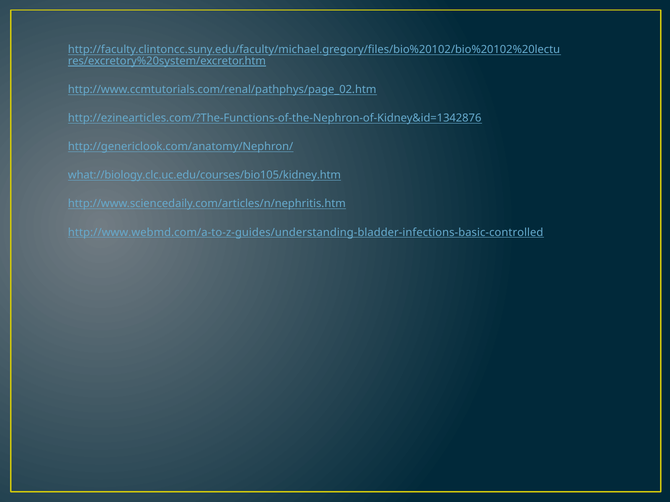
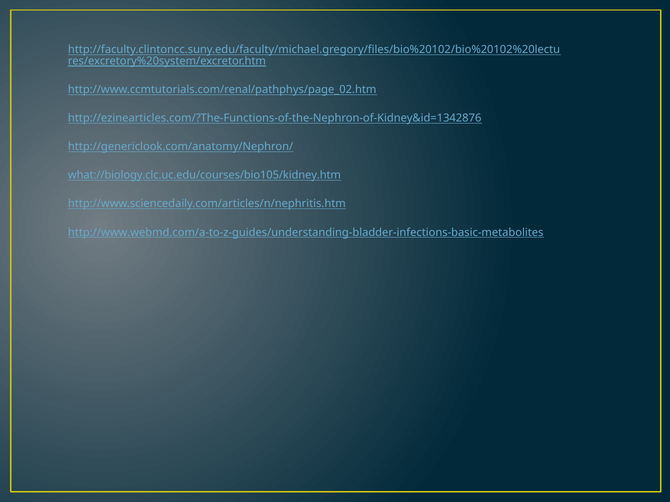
http://www.webmd.com/a-to-z-guides/understanding-bladder-infections-basic-controlled: http://www.webmd.com/a-to-z-guides/understanding-bladder-infections-basic-controlled -> http://www.webmd.com/a-to-z-guides/understanding-bladder-infections-basic-metabolites (306, 233)
